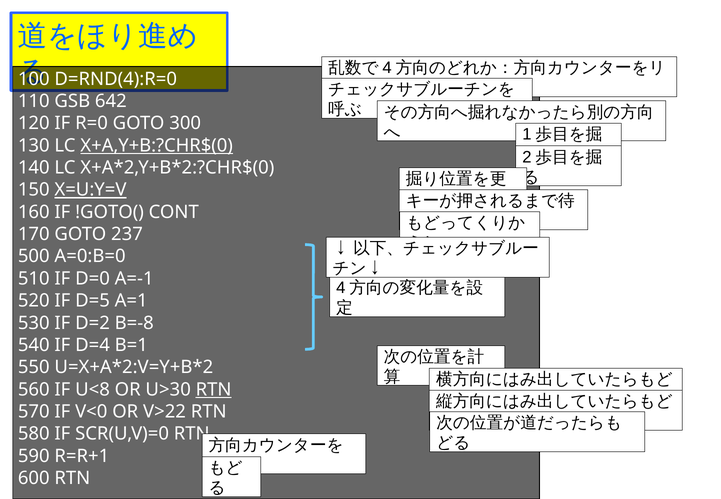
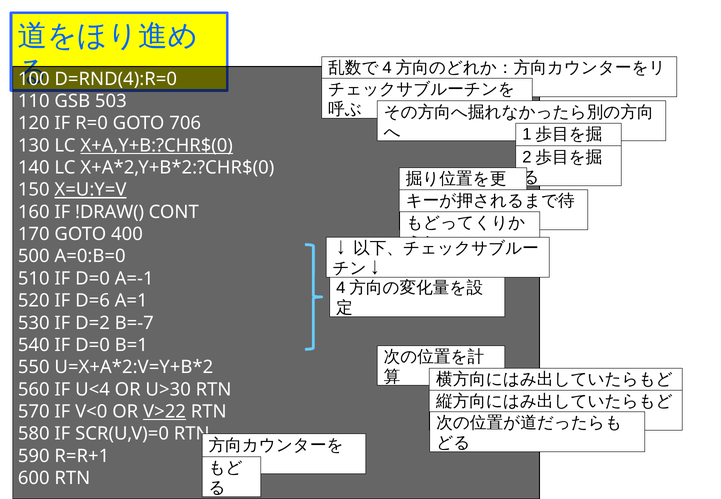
642: 642 -> 503 (111, 101)
300: 300 -> 706 (185, 123)
!GOTO(: !GOTO( -> !DRAW( (110, 212)
237: 237 -> 400 (127, 234)
D=5: D=5 -> D=6 (92, 301)
B=-8: B=-8 -> B=-7 (134, 323)
540 IF D=4: D=4 -> D=0 (92, 345)
U<8: U<8 -> U<4 (92, 390)
RTN underline: present -> none (214, 390)
V>22 underline: none -> present (165, 412)
